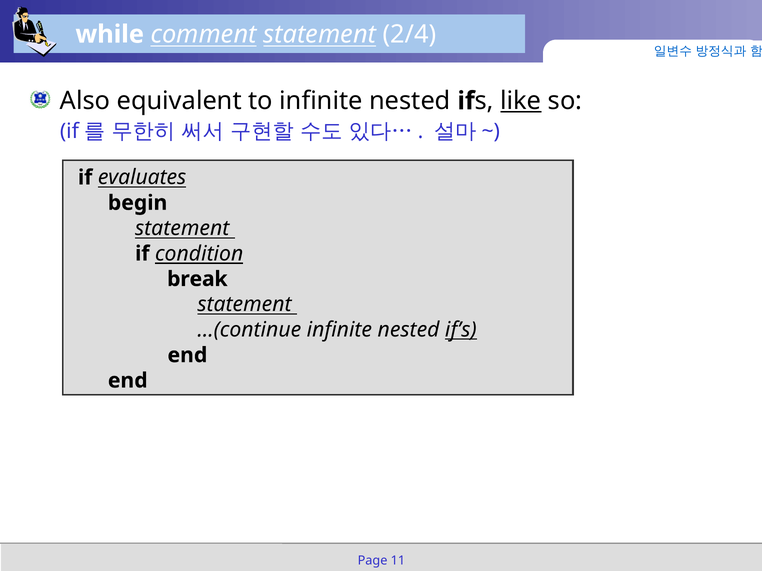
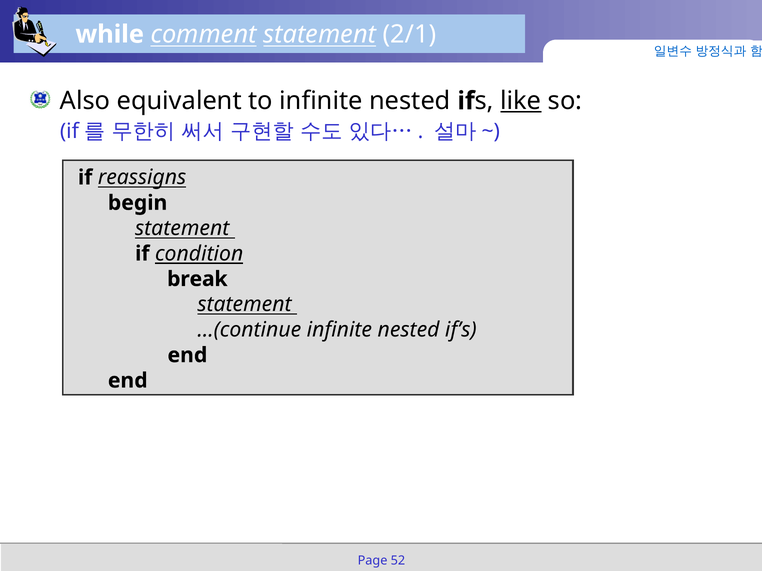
2/4: 2/4 -> 2/1 (410, 34)
evaluates: evaluates -> reassigns (142, 178)
if’s underline: present -> none (461, 330)
11: 11 -> 52 (398, 561)
